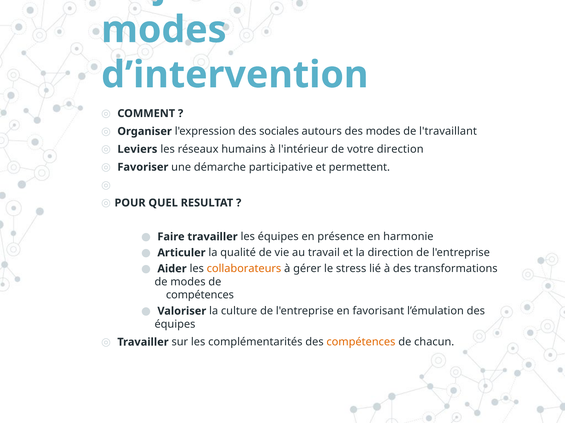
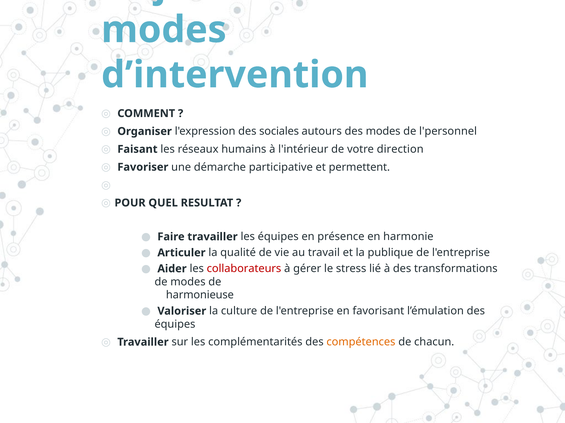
l'travaillant: l'travaillant -> l'personnel (448, 132)
Leviers: Leviers -> Faisant (137, 149)
la direction: direction -> publique (390, 253)
collaborateurs colour: orange -> red (244, 269)
compétences: compétences -> harmonieuse (200, 296)
